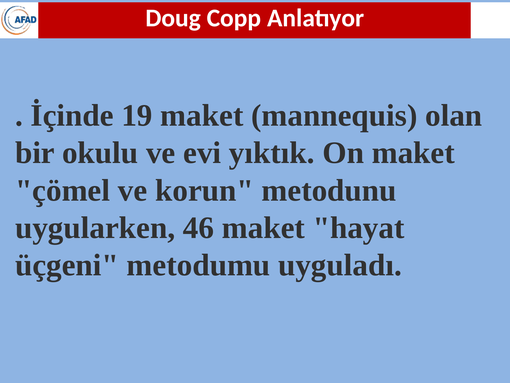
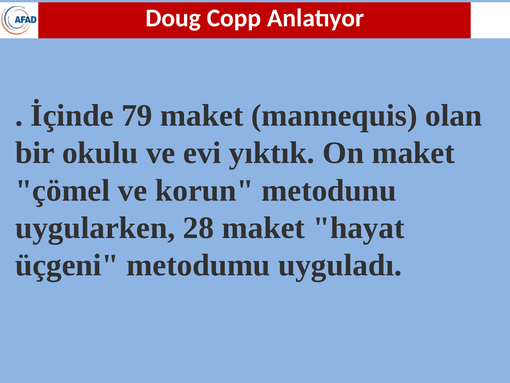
19: 19 -> 79 (137, 115)
46: 46 -> 28 (199, 228)
